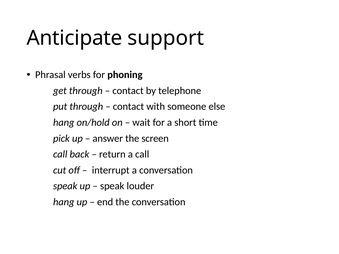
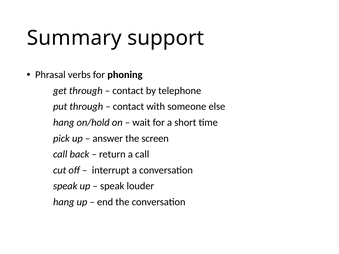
Anticipate: Anticipate -> Summary (74, 38)
